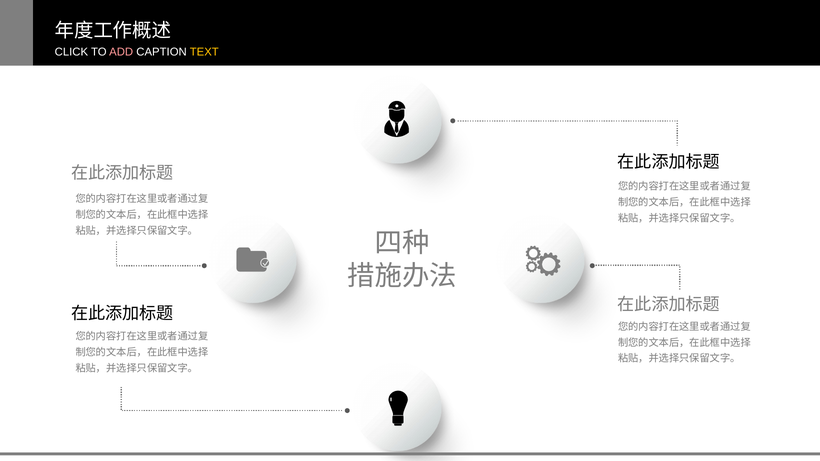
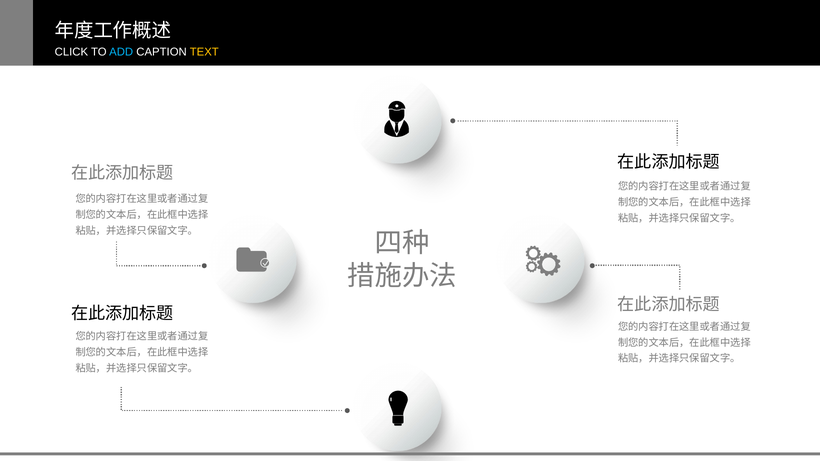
ADD colour: pink -> light blue (121, 52)
